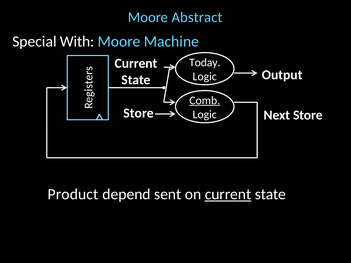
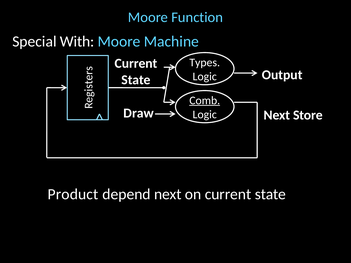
Abstract: Abstract -> Function (197, 17)
Today: Today -> Types (205, 63)
Store: Store -> Draw (139, 113)
depend sent: sent -> next (168, 194)
current underline: present -> none (228, 194)
